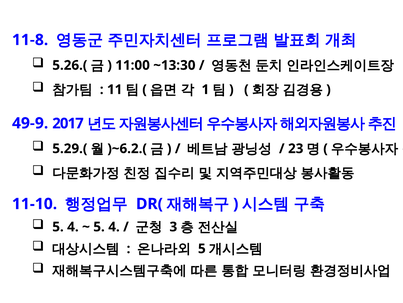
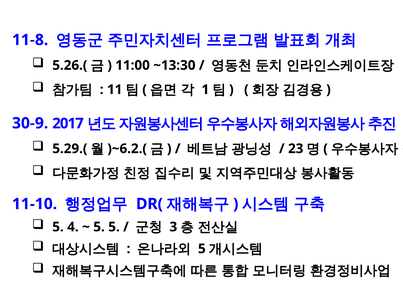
49-9: 49-9 -> 30-9 (30, 123)
4: 4 -> 5 (114, 226)
